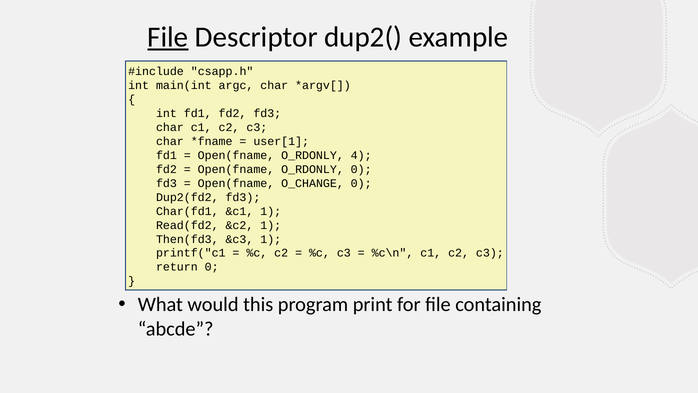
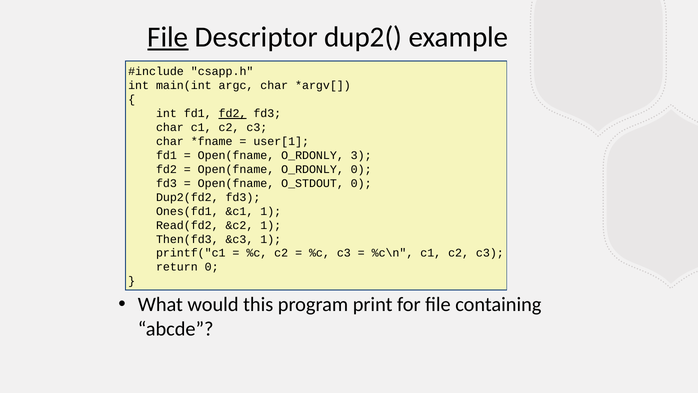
fd2 underline: none -> present (233, 113)
4: 4 -> 3 (361, 155)
O_CHANGE: O_CHANGE -> O_STDOUT (313, 183)
Char(fd1: Char(fd1 -> Ones(fd1 (187, 211)
